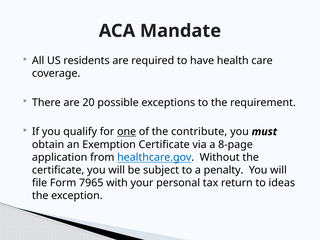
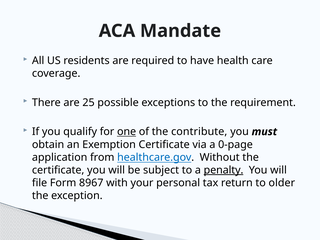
20: 20 -> 25 (89, 103)
8-page: 8-page -> 0-page (235, 144)
penalty underline: none -> present (224, 170)
7965: 7965 -> 8967 (91, 183)
ideas: ideas -> older (282, 183)
